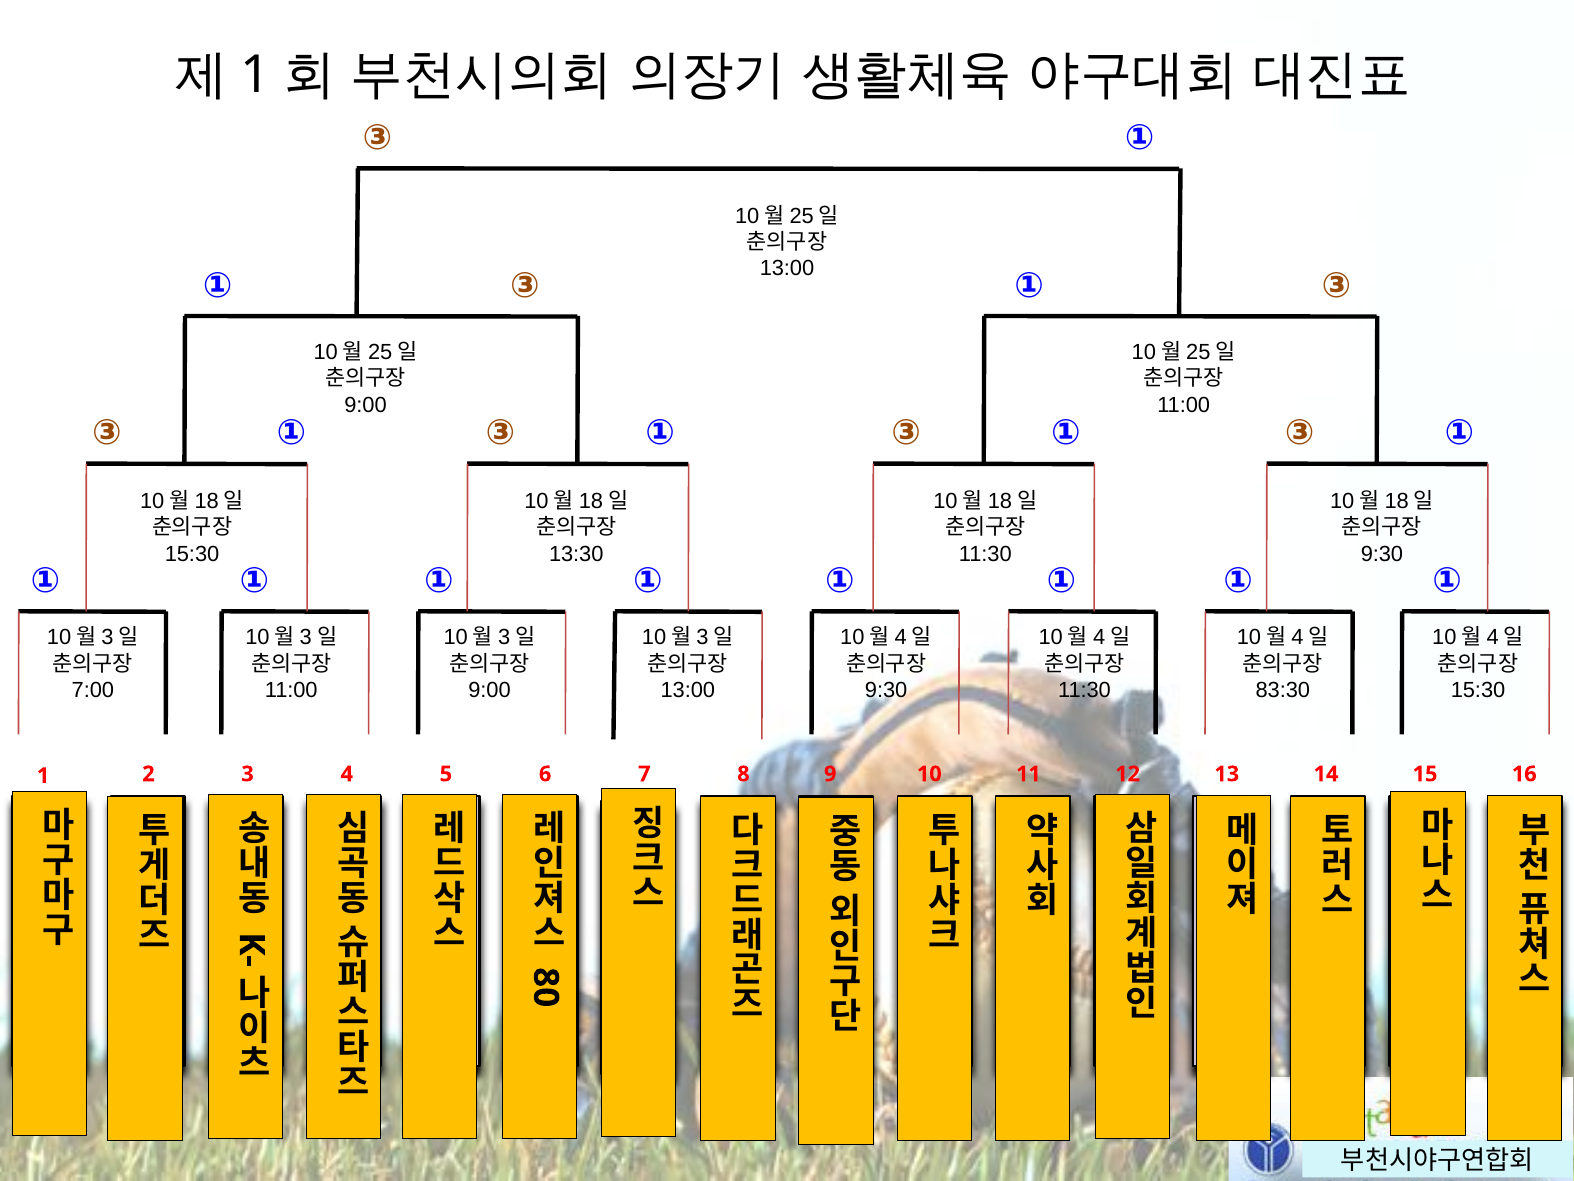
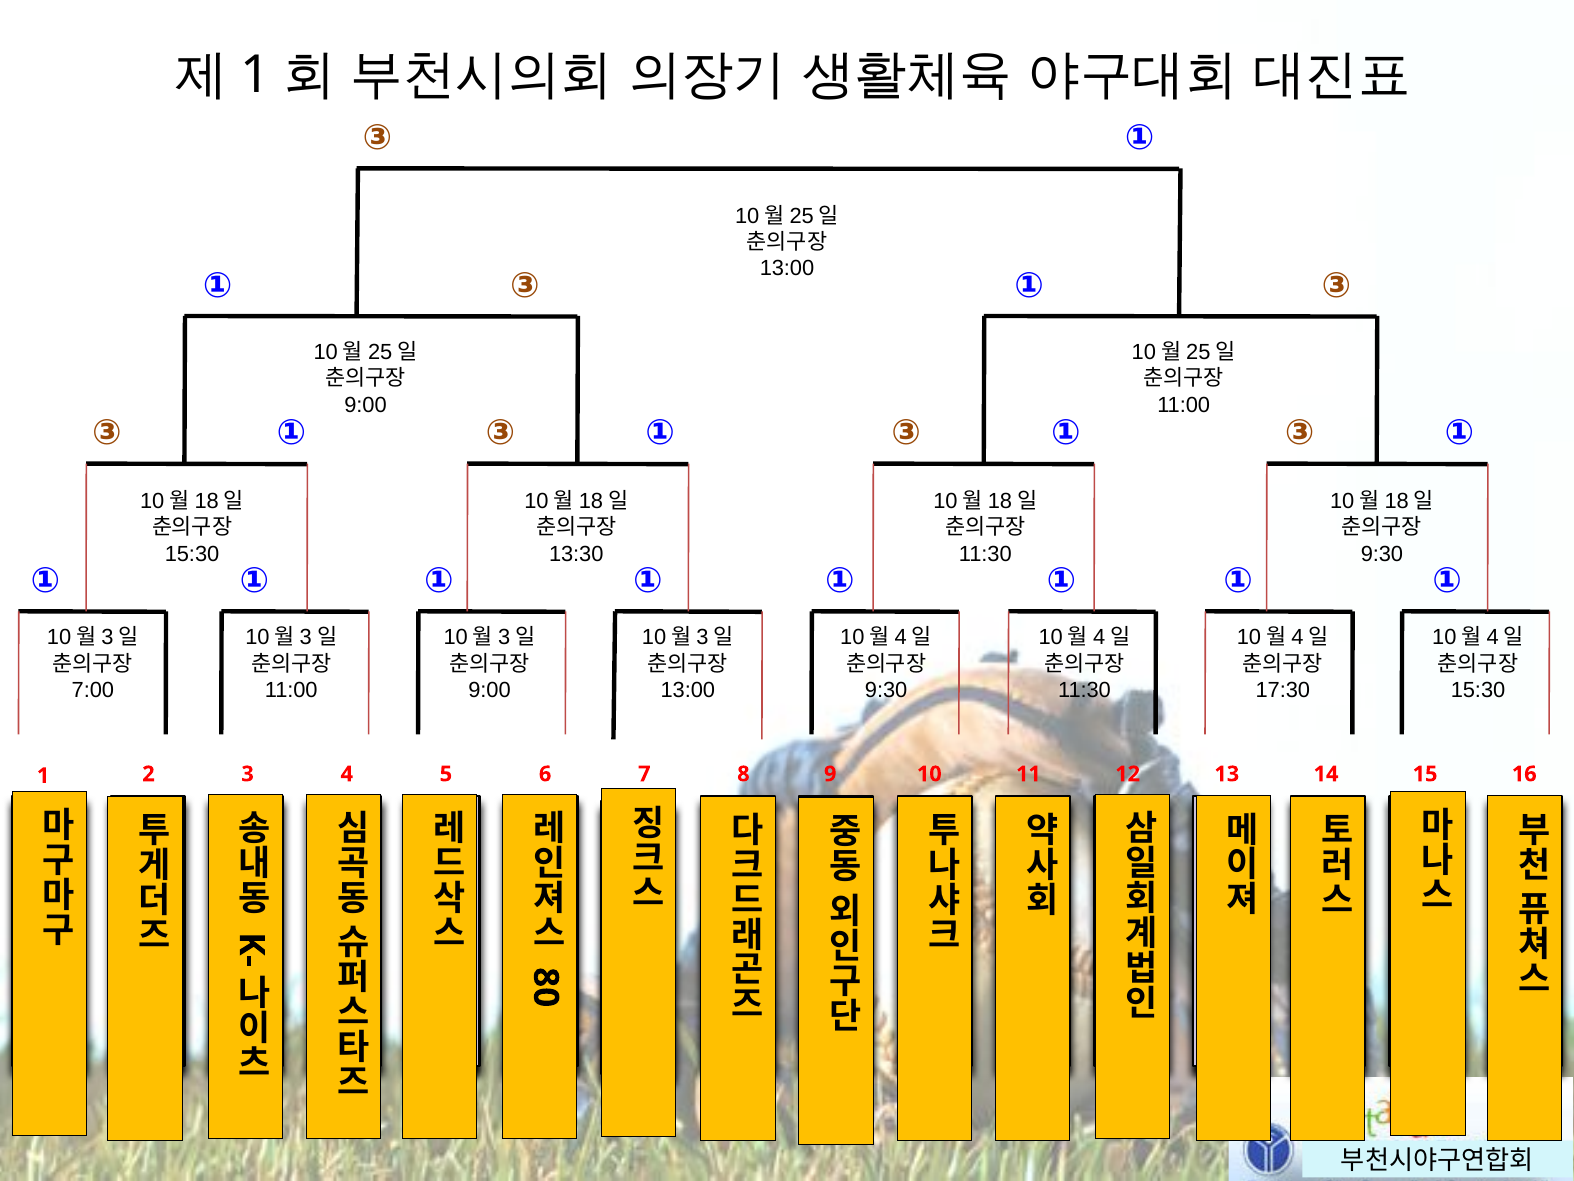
83:30: 83:30 -> 17:30 (1283, 690)
